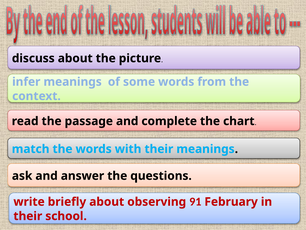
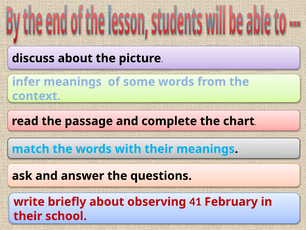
91: 91 -> 41 (195, 201)
